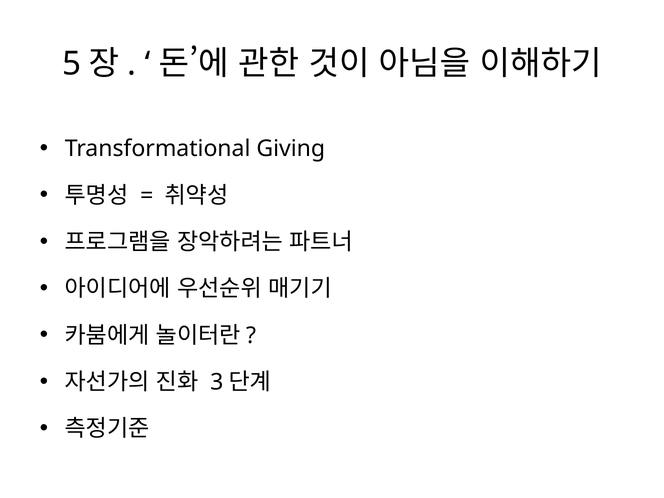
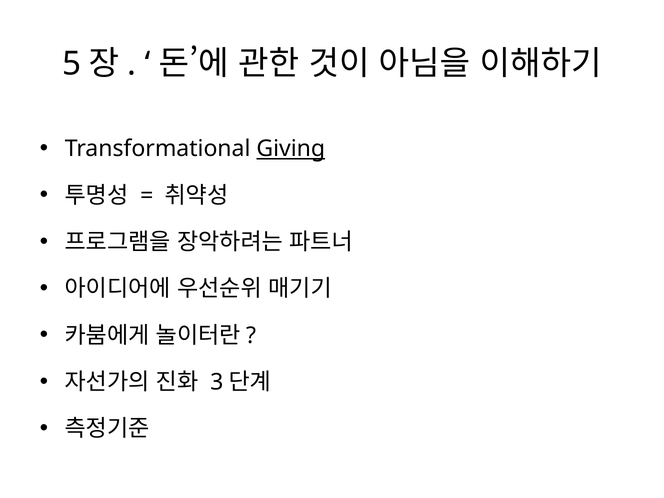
Giving underline: none -> present (291, 149)
